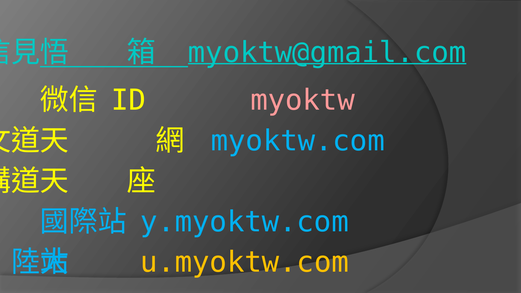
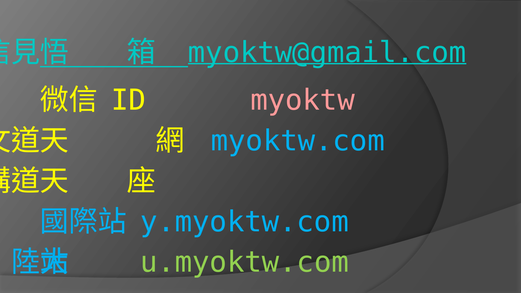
u.myoktw.com colour: yellow -> light green (244, 262)
